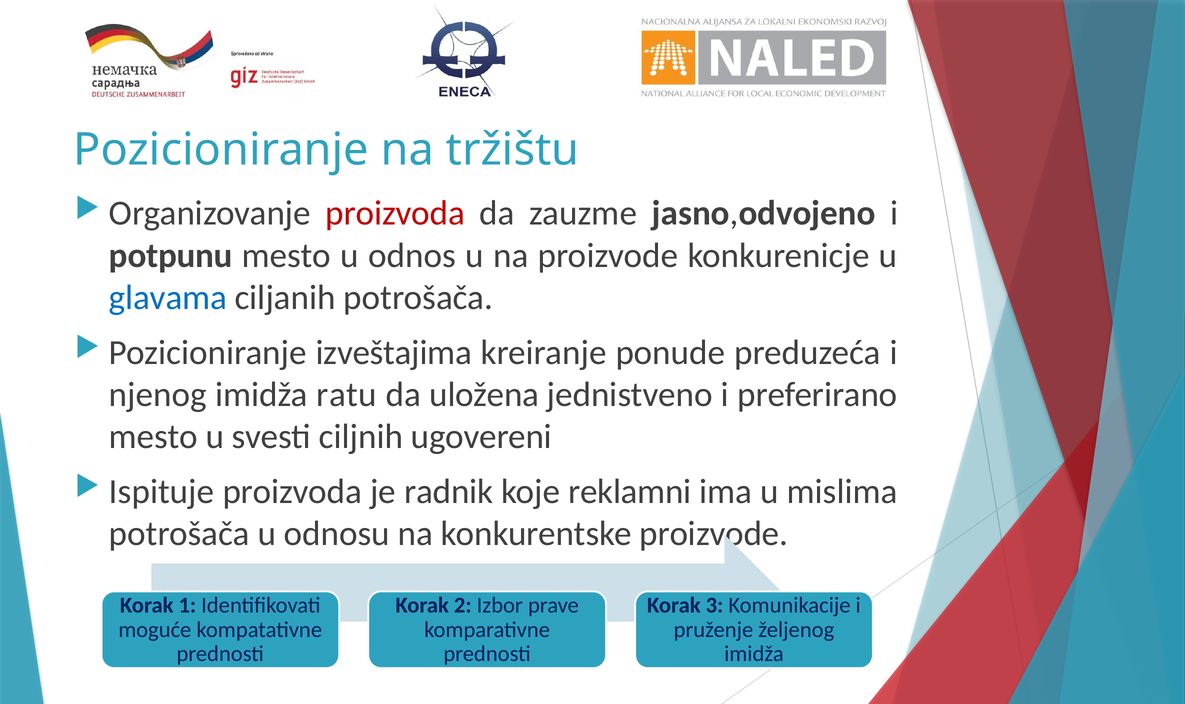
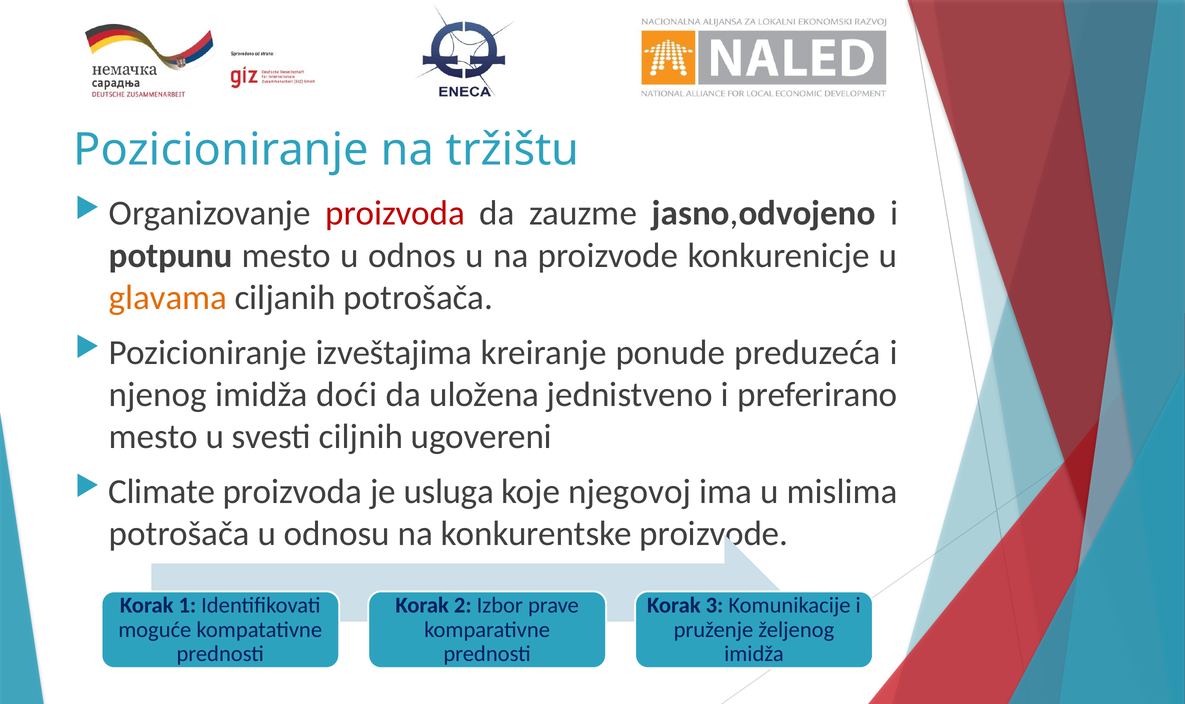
glavama colour: blue -> orange (168, 298)
ratu: ratu -> doći (347, 395)
Ispituje: Ispituje -> Climate (162, 492)
radnik: radnik -> usluga (449, 492)
reklamni: reklamni -> njegovoj (630, 492)
